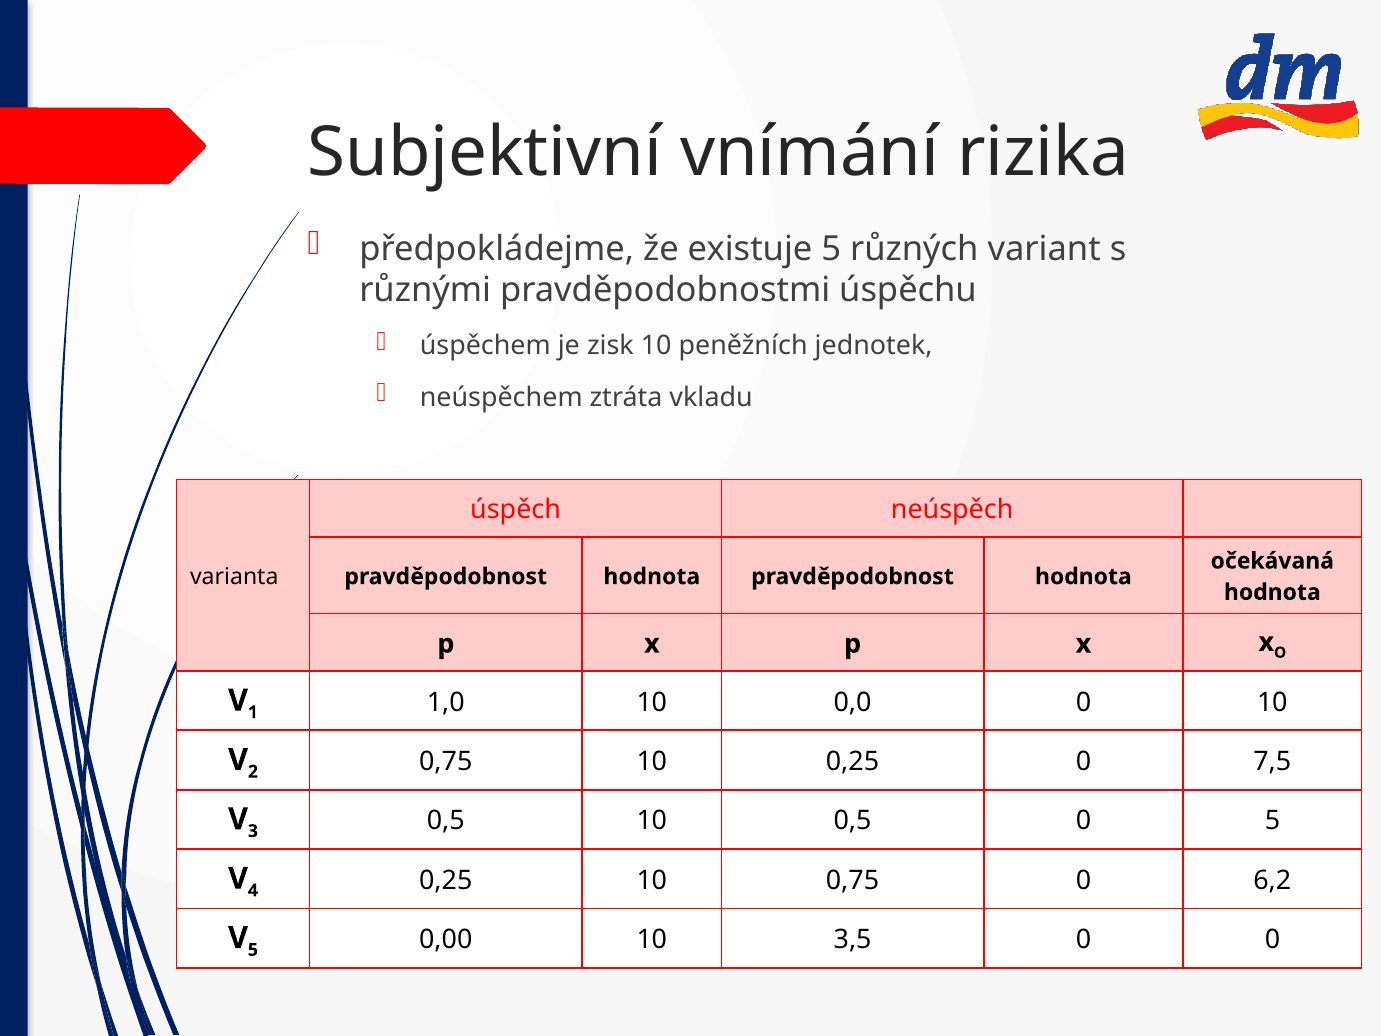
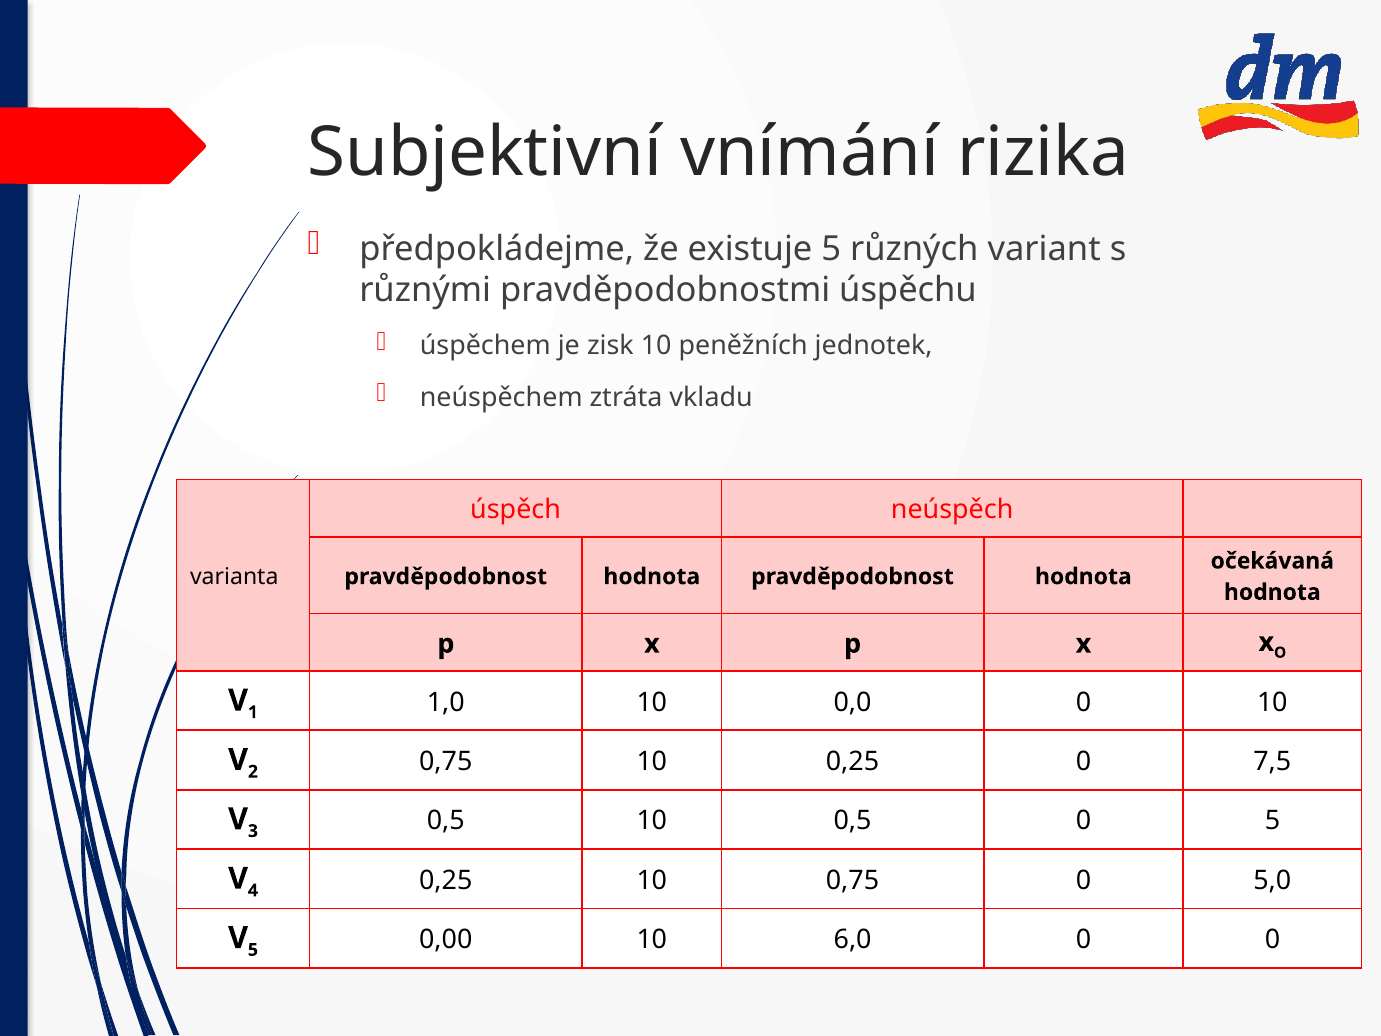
6,2: 6,2 -> 5,0 (1272, 880)
3,5: 3,5 -> 6,0 (853, 940)
